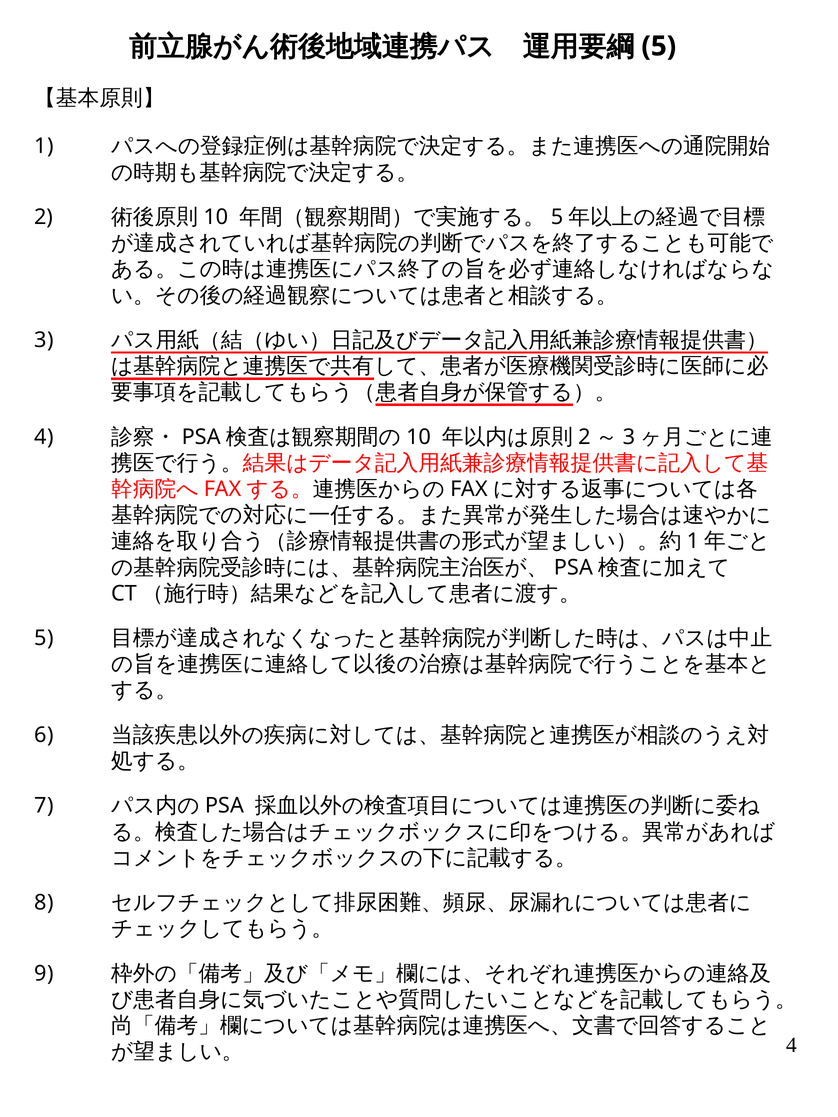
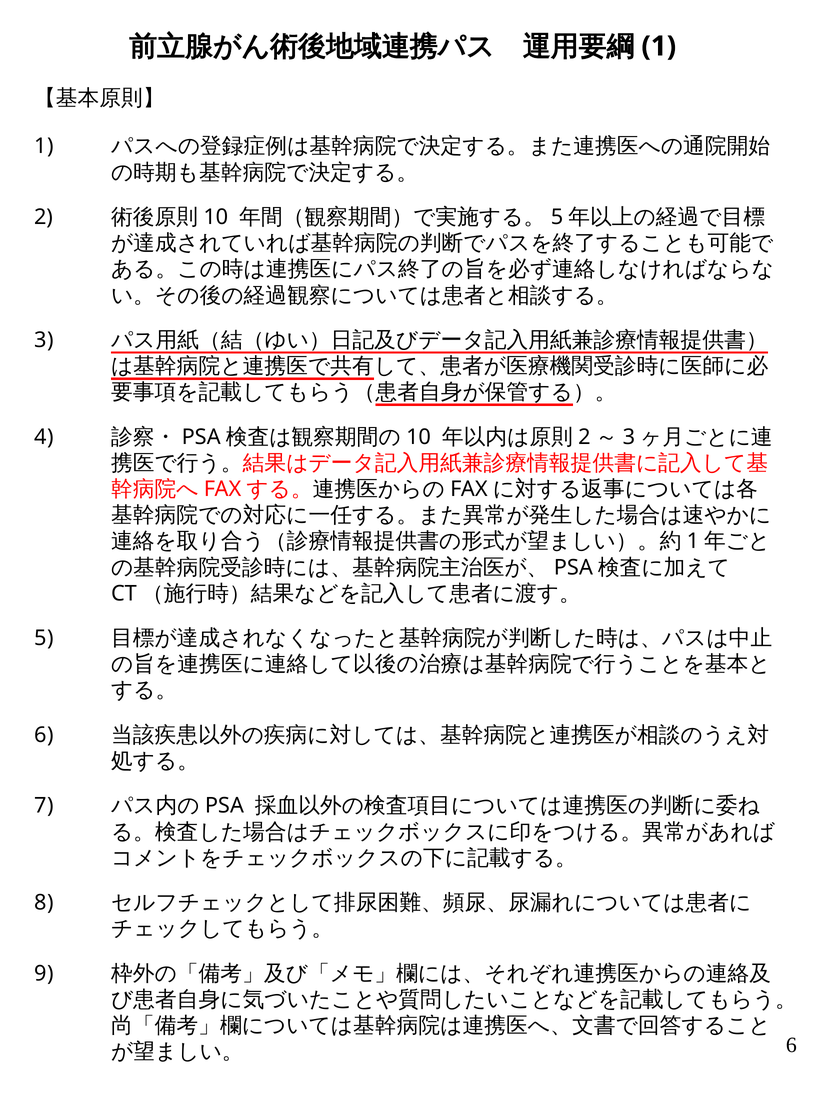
5: 5 -> 1 (659, 46)
4: 4 -> 6 (791, 1045)
